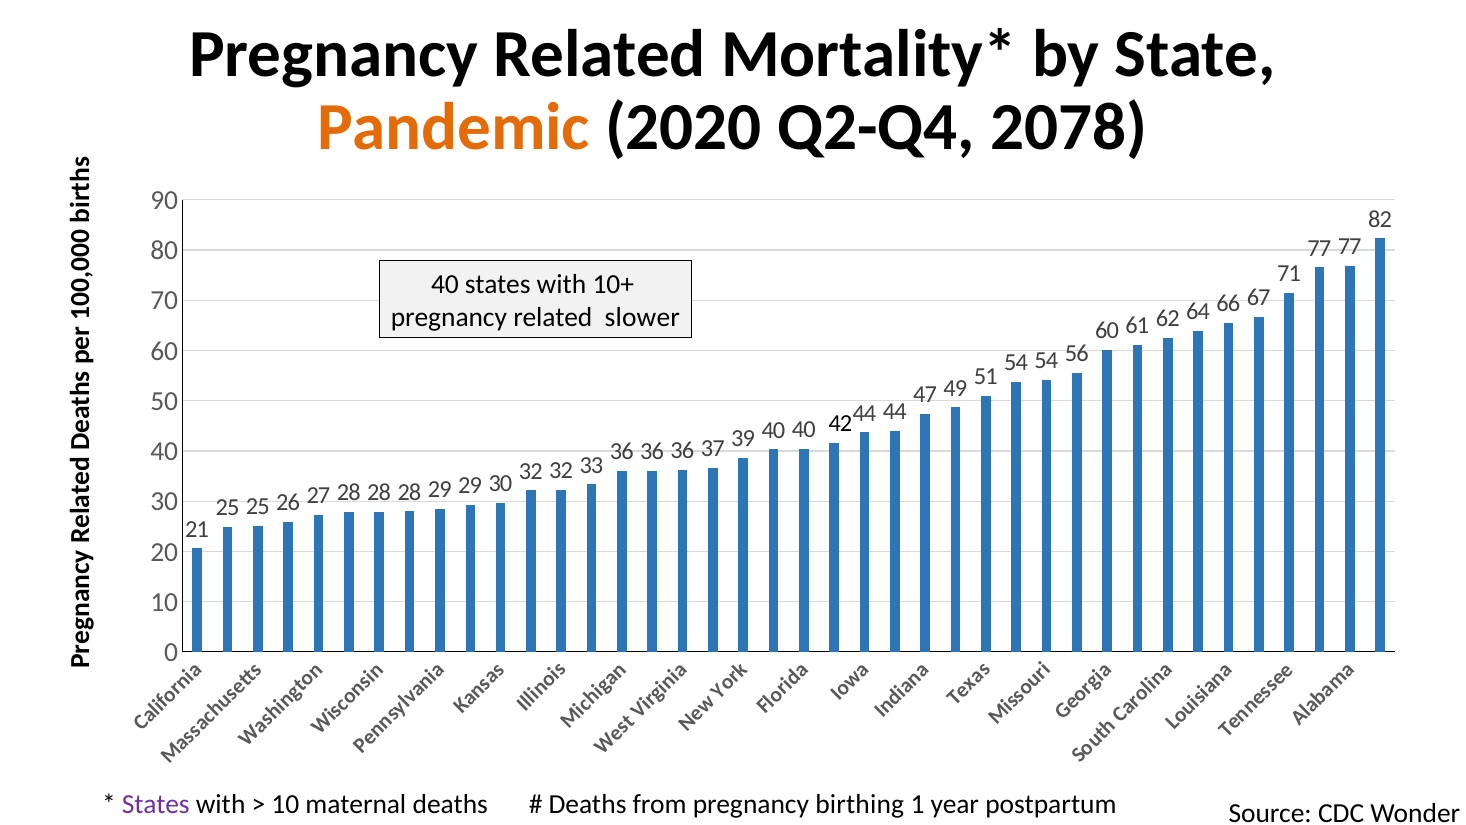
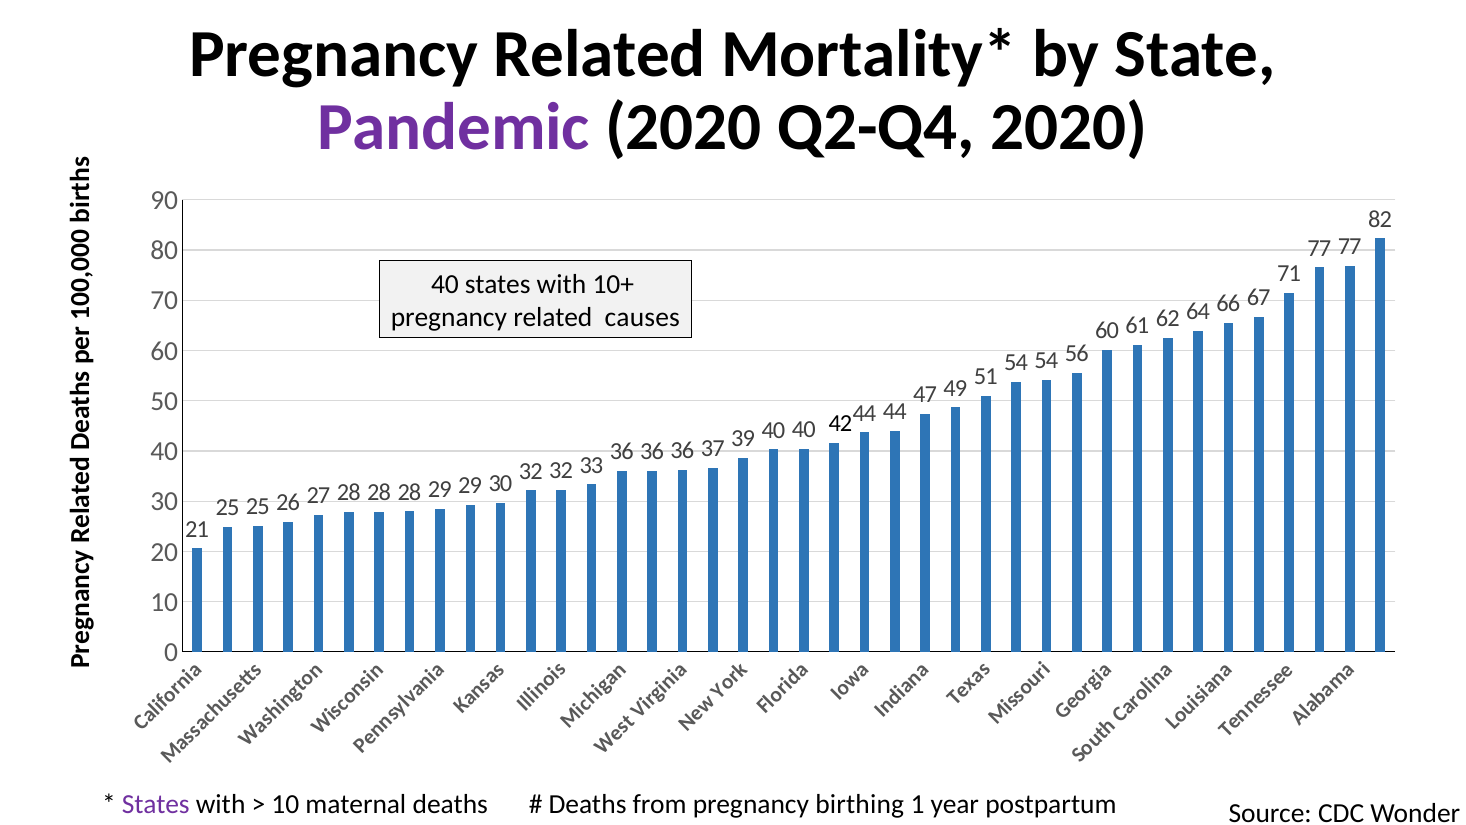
Pandemic colour: orange -> purple (454, 127)
Q2-Q4 2078: 2078 -> 2020 (1069, 127)
slower: slower -> causes (642, 317)
